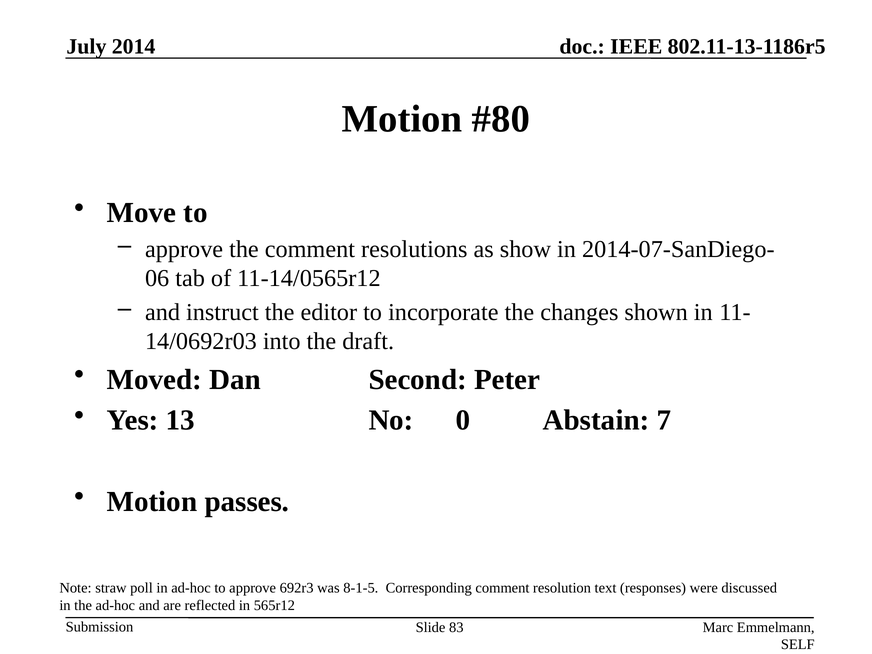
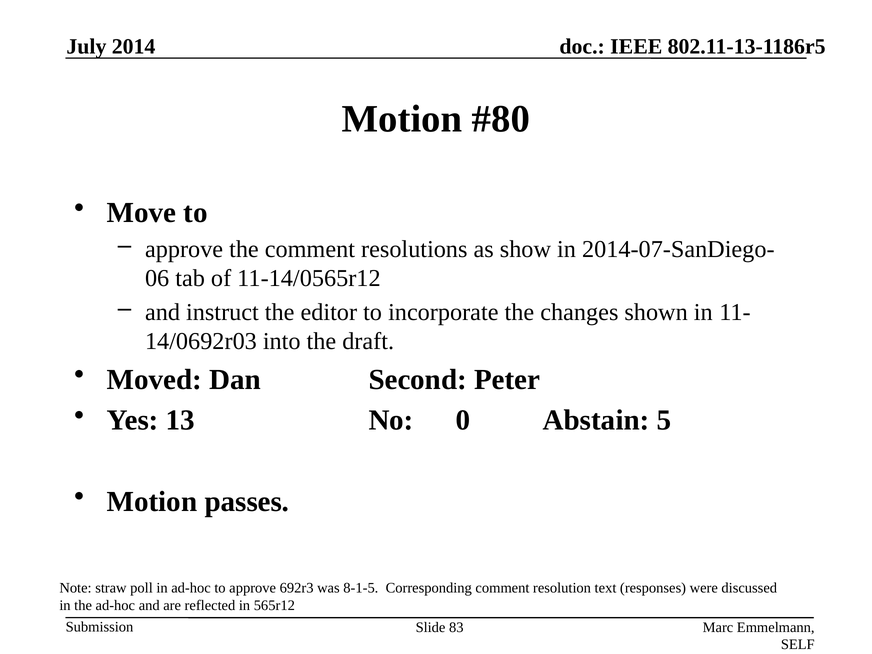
7: 7 -> 5 (664, 420)
